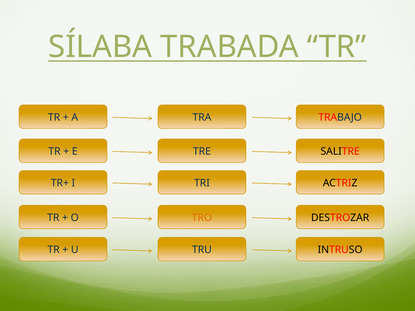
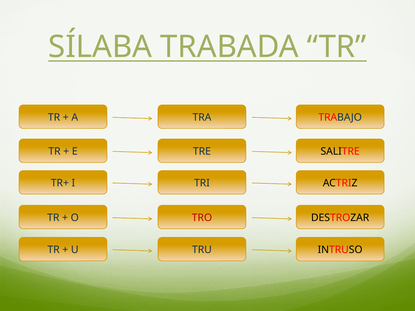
TRO colour: orange -> red (202, 218)
